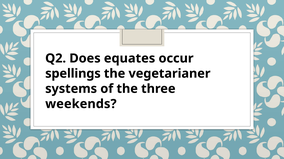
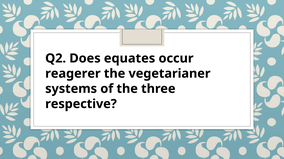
spellings: spellings -> reagerer (73, 74)
weekends: weekends -> respective (81, 104)
